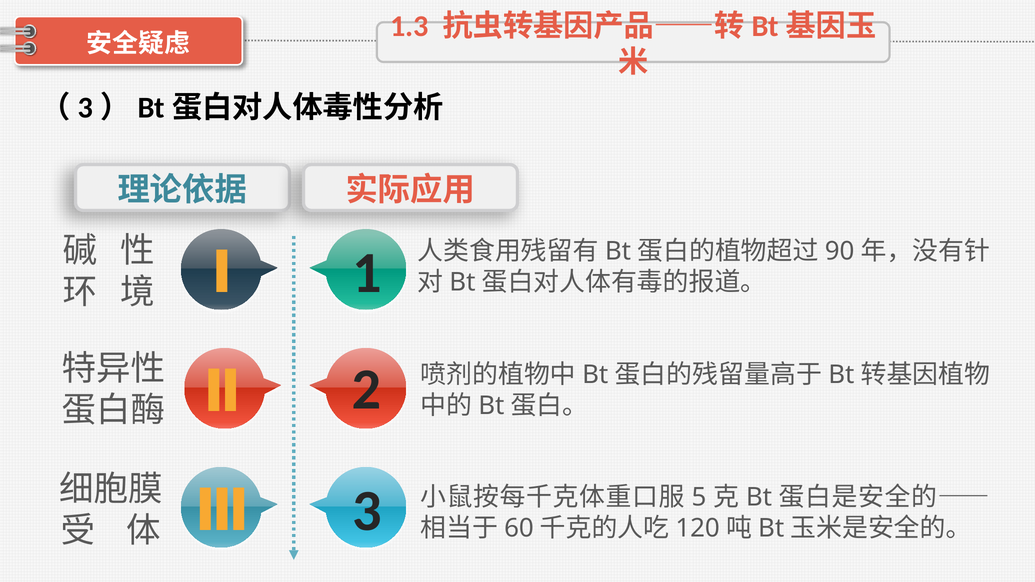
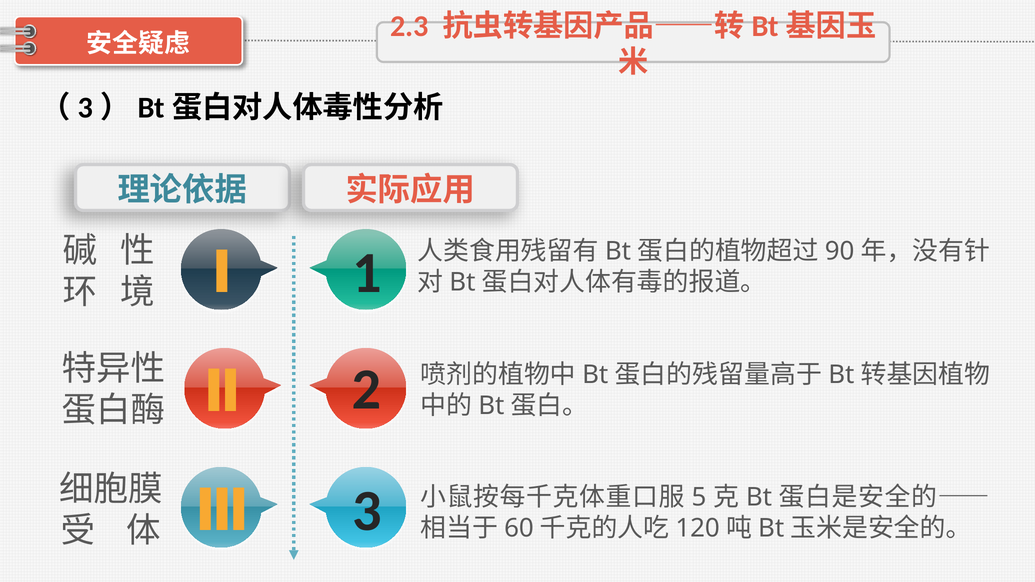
1.3: 1.3 -> 2.3 (409, 26)
